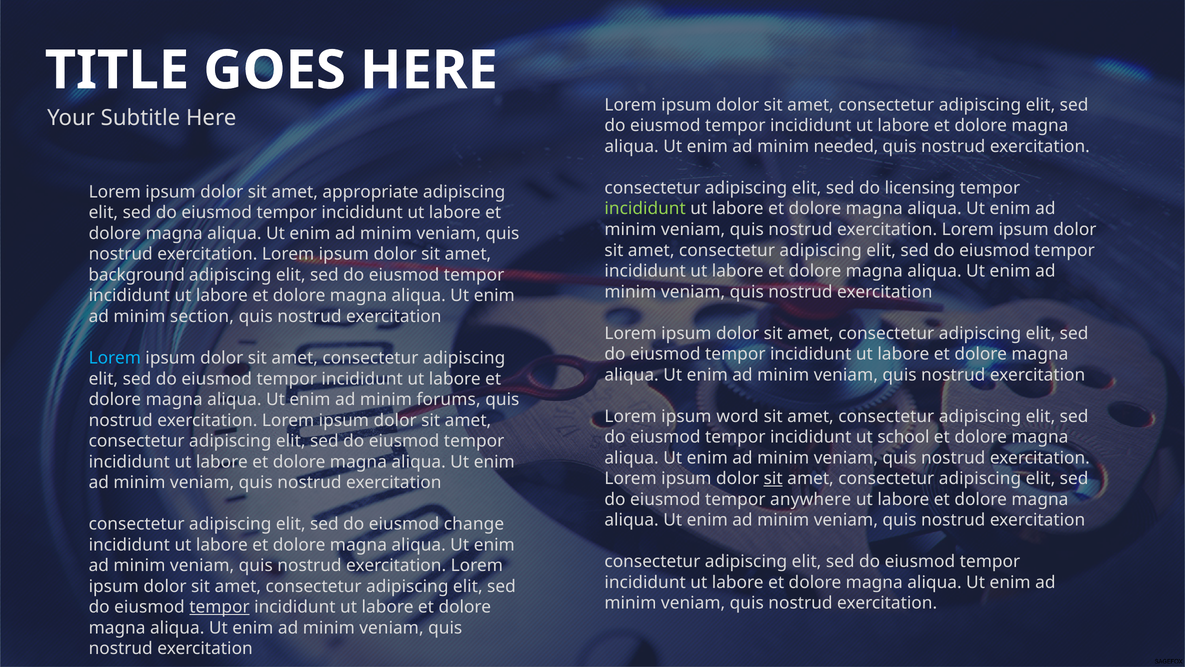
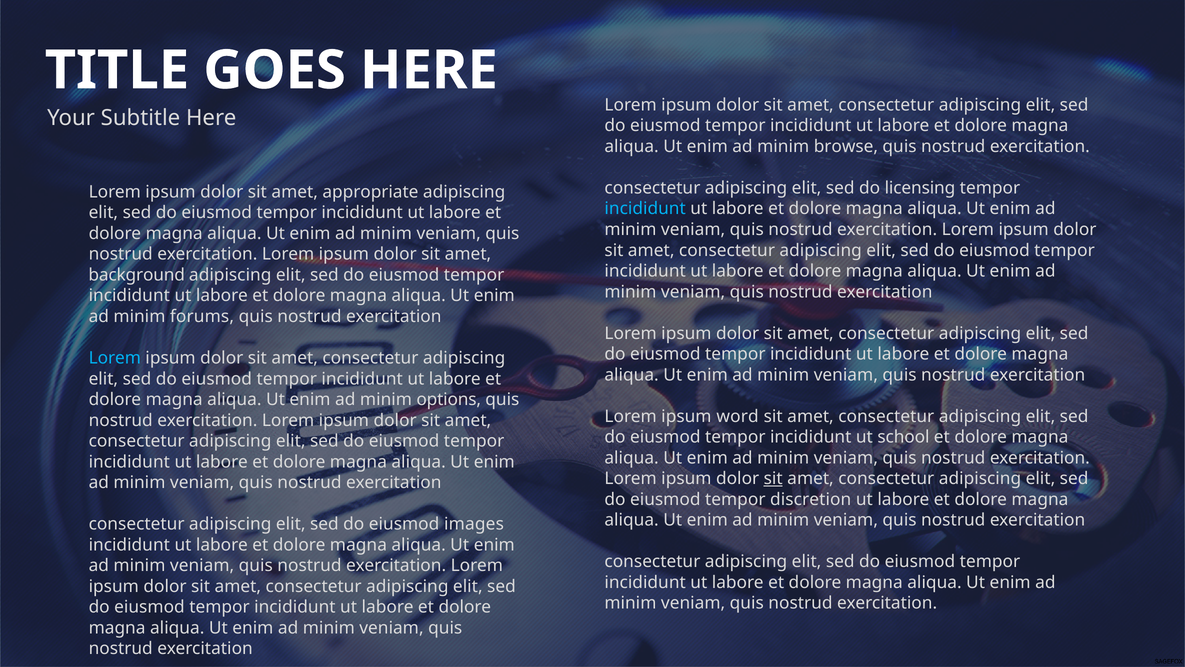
needed: needed -> browse (846, 146)
incididunt colour: light green -> light blue (645, 209)
section: section -> forums (202, 316)
forums: forums -> options (449, 399)
anywhere: anywhere -> discretion (811, 499)
change: change -> images (474, 524)
tempor underline: present -> none (219, 607)
